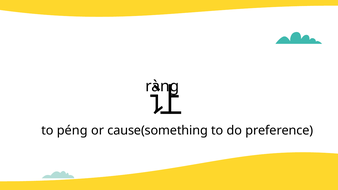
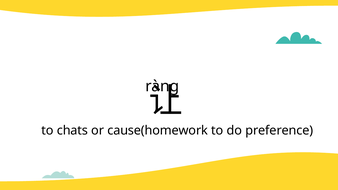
péng: péng -> chats (72, 131)
cause(something: cause(something -> cause(homework (158, 131)
